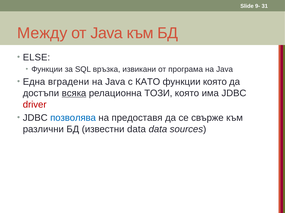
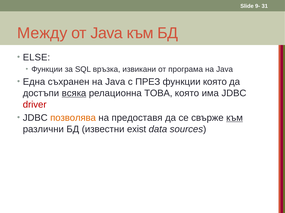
вградени: вградени -> съхранен (69, 82)
КАТО: КАТО -> ПРЕЗ (148, 82)
ТОЗИ: ТОЗИ -> ТОВА (158, 93)
позволява colour: blue -> orange (73, 118)
към underline: none -> present (235, 118)
известни data: data -> exist (137, 130)
